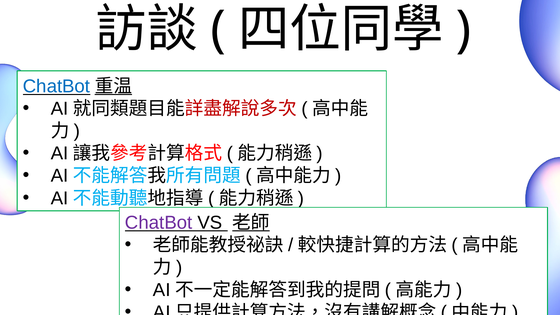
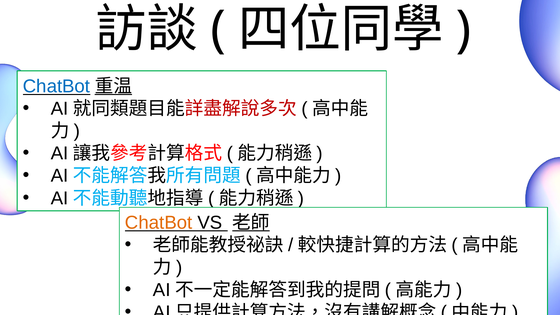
ChatBot colour: purple -> orange (159, 223)
